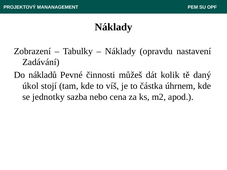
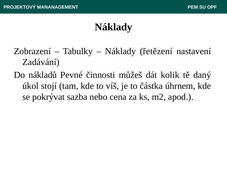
opravdu: opravdu -> řetězení (156, 51)
jednotky: jednotky -> pokrývat (49, 97)
